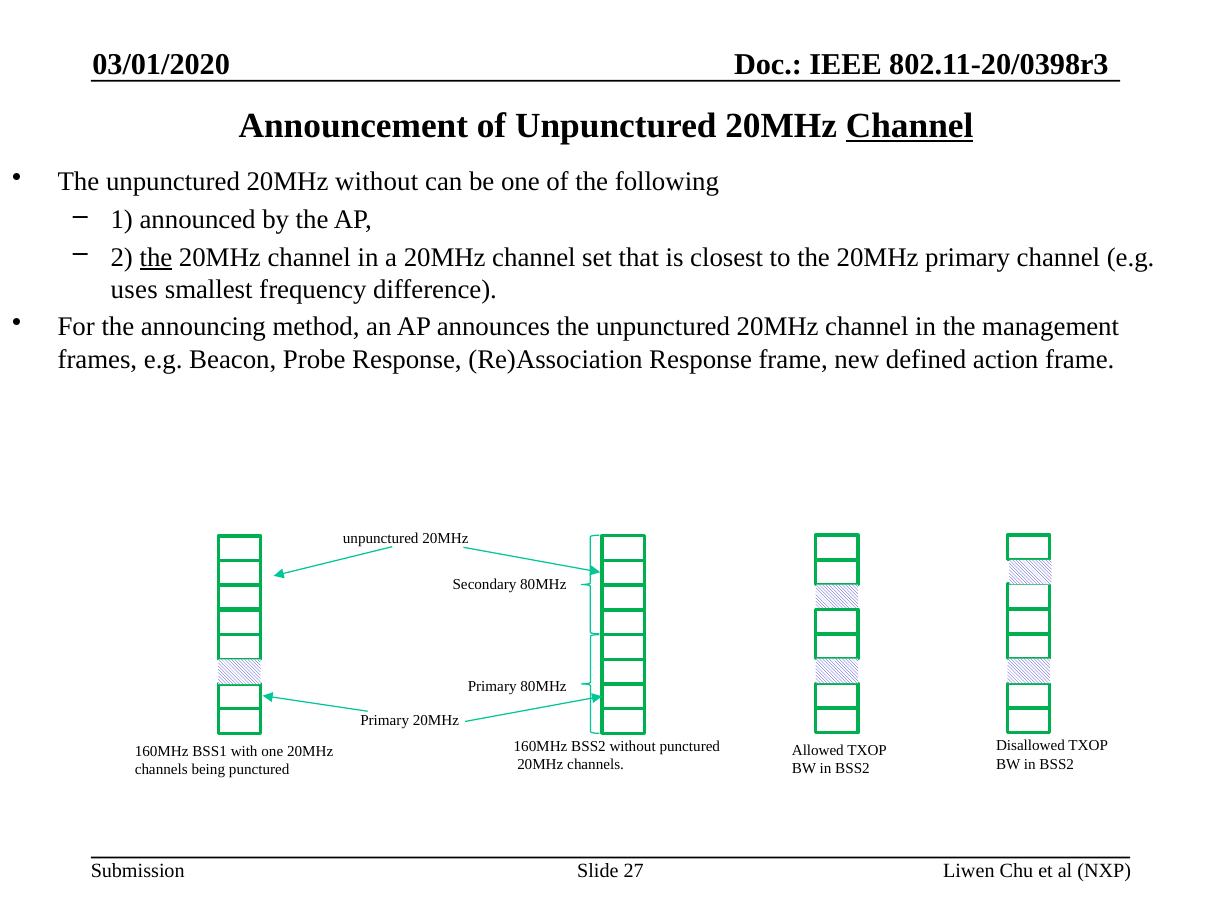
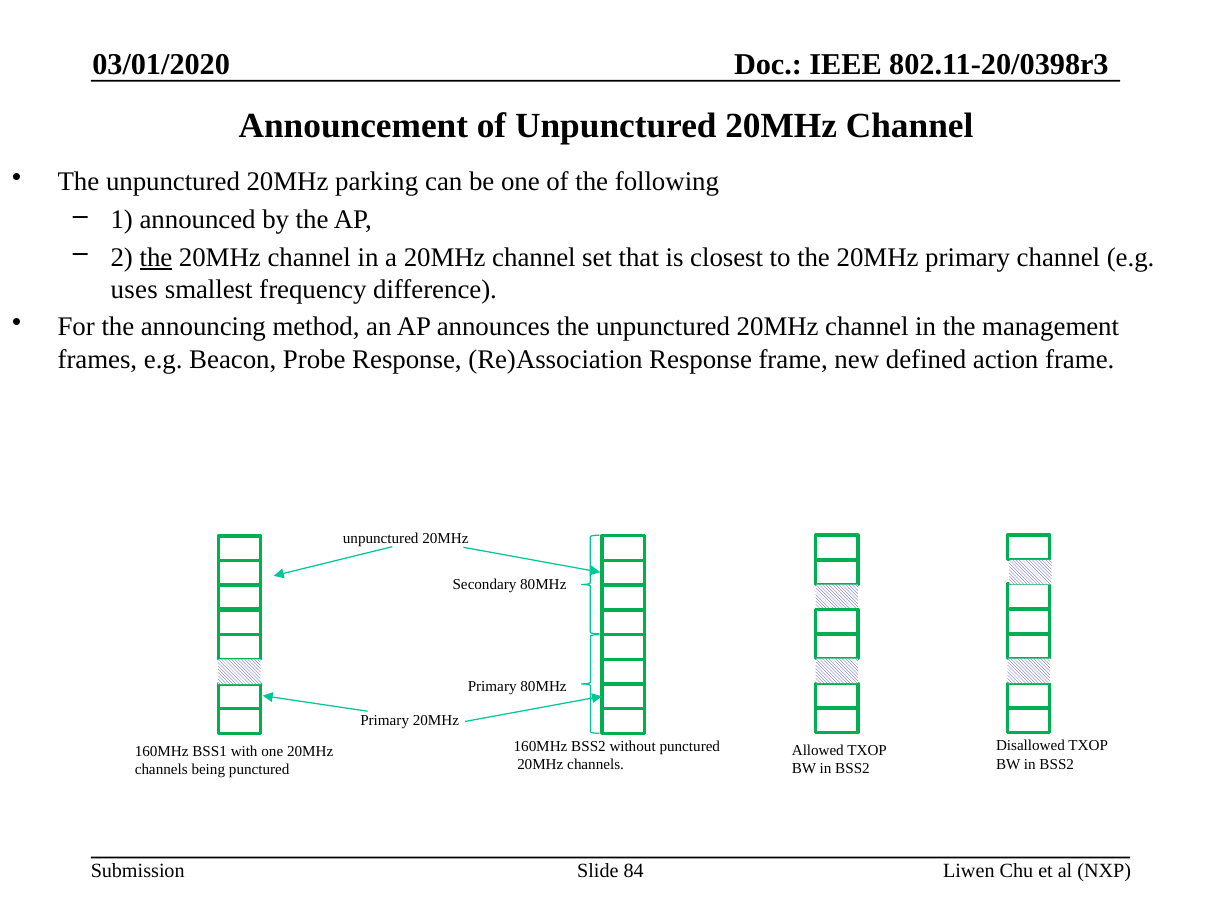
Channel underline: present -> none (910, 126)
20MHz without: without -> parking (377, 182)
27: 27 -> 84 (634, 871)
